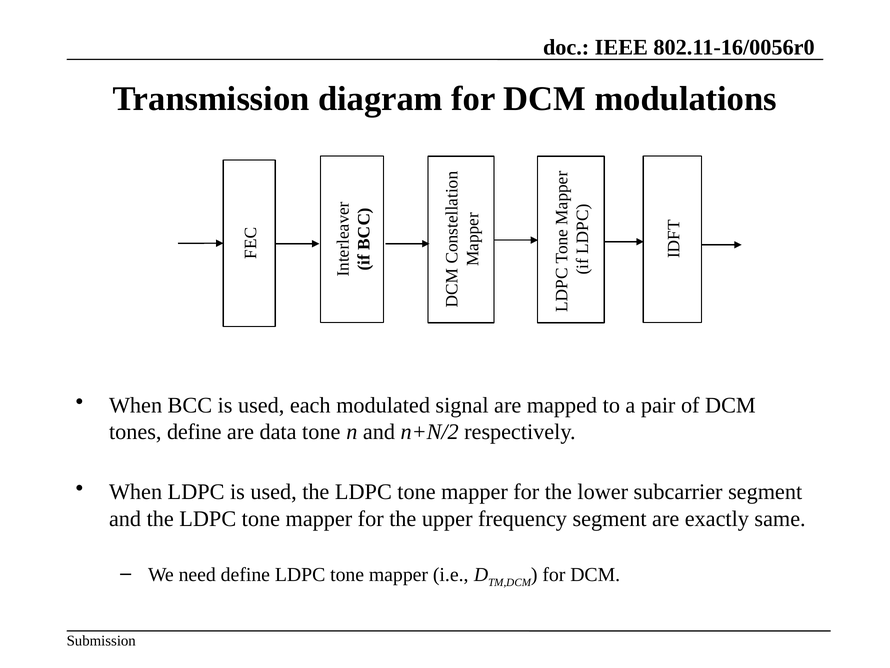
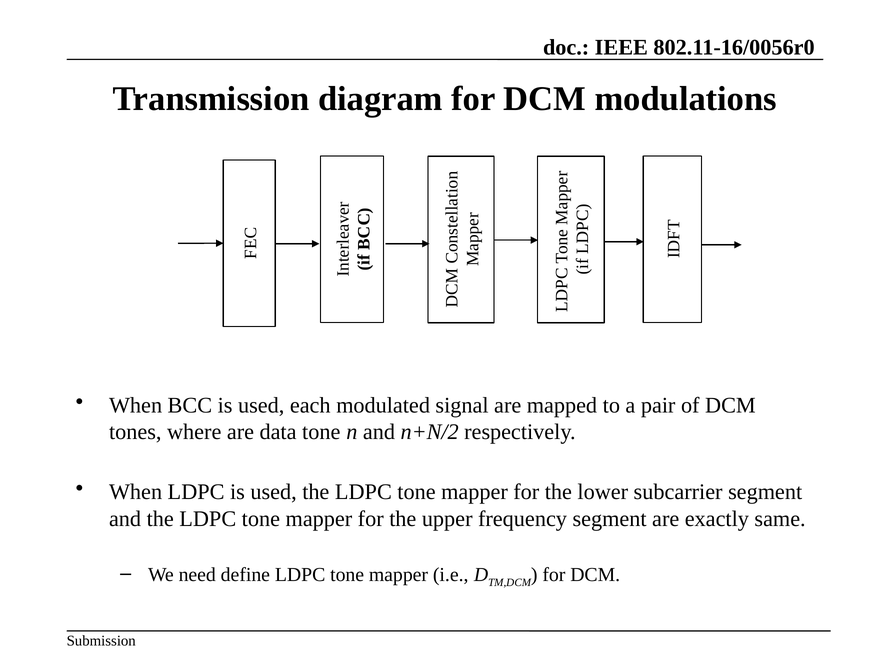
tones define: define -> where (194, 432)
